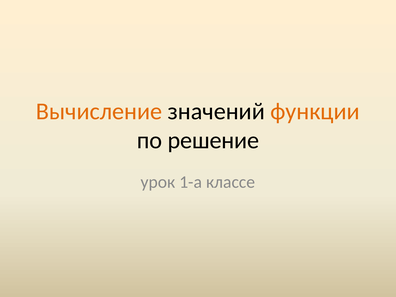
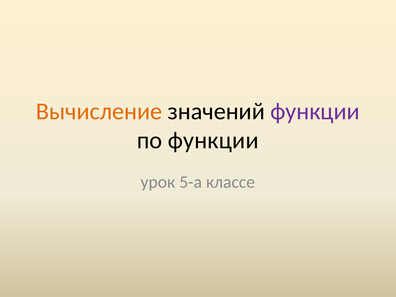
функции colour: orange -> purple (315, 111)
по решение: решение -> функции (213, 140)
1-а: 1-а -> 5-а (191, 182)
